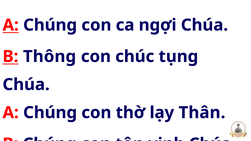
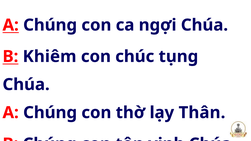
Thông: Thông -> Khiêm (50, 57)
